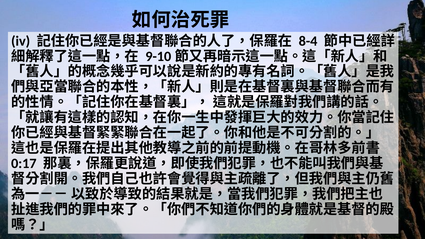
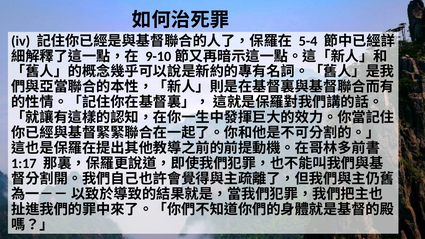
8-4: 8-4 -> 5-4 (308, 41)
0:17: 0:17 -> 1:17 (24, 164)
